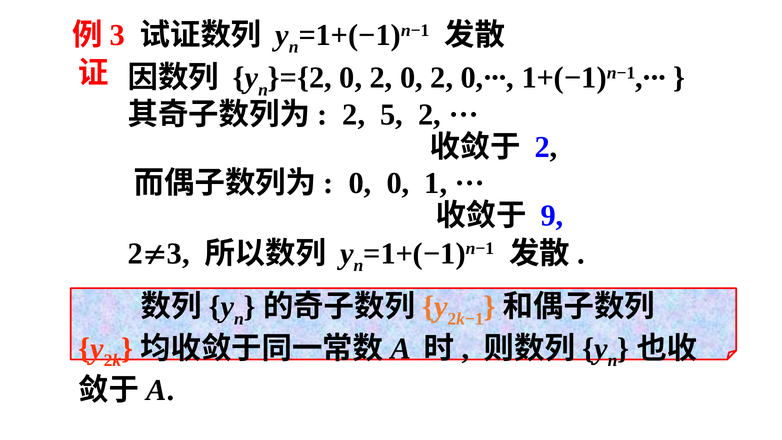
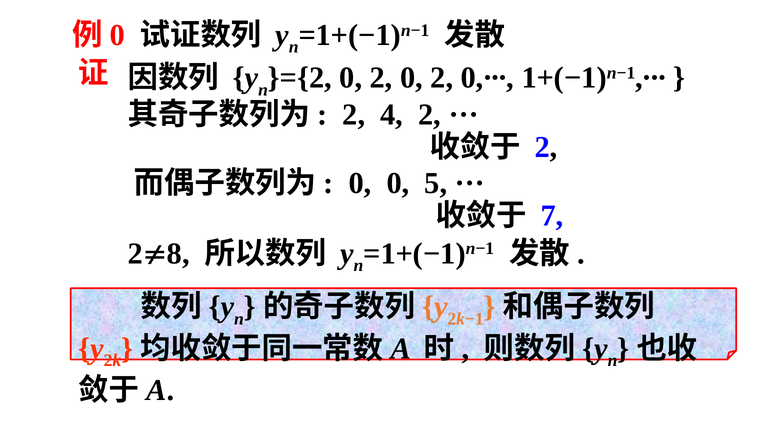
3: 3 -> 0 (117, 35)
5: 5 -> 4 (392, 115)
1: 1 -> 5 (436, 183)
9: 9 -> 7 (552, 215)
3: 3 -> 8 (178, 253)
